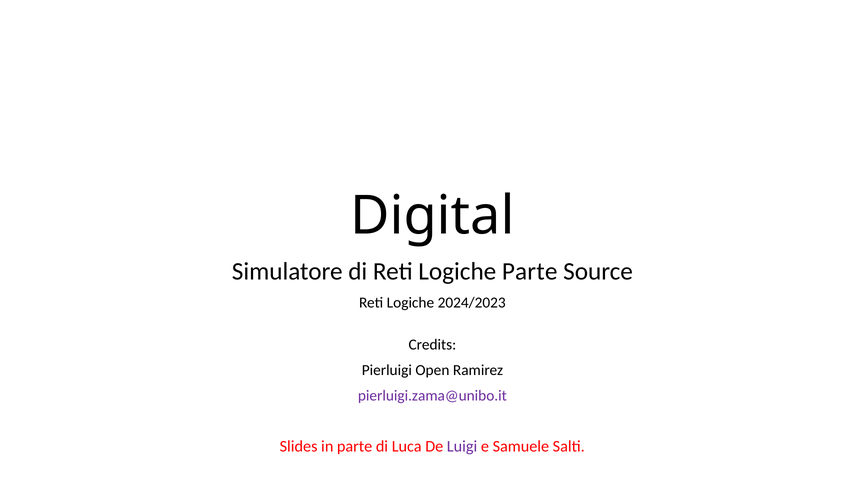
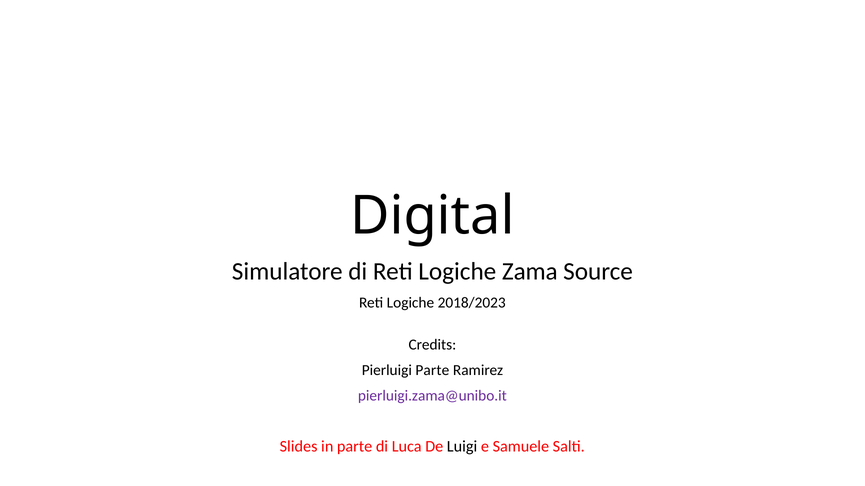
Logiche Parte: Parte -> Zama (530, 272)
2024/2023: 2024/2023 -> 2018/2023 (472, 303)
Pierluigi Open: Open -> Parte (432, 371)
Luigi colour: purple -> black (462, 447)
